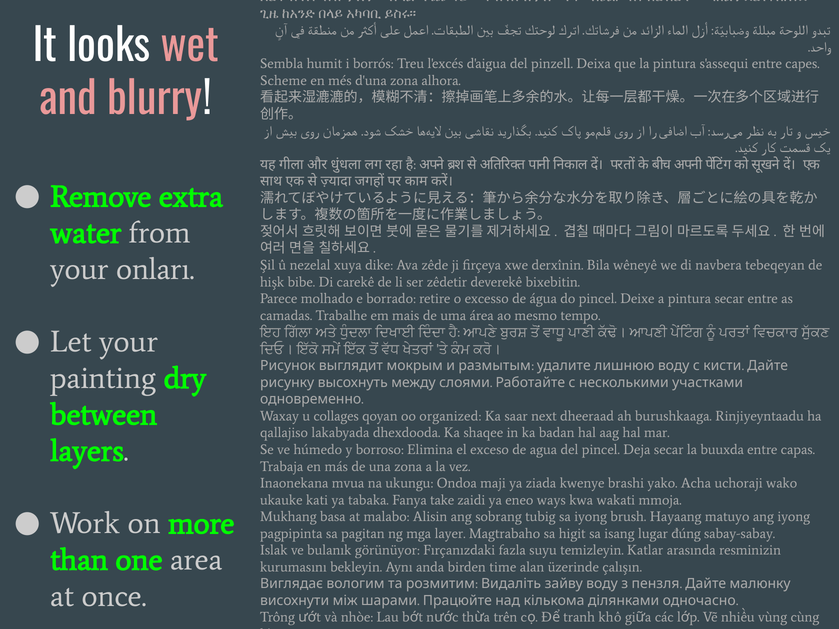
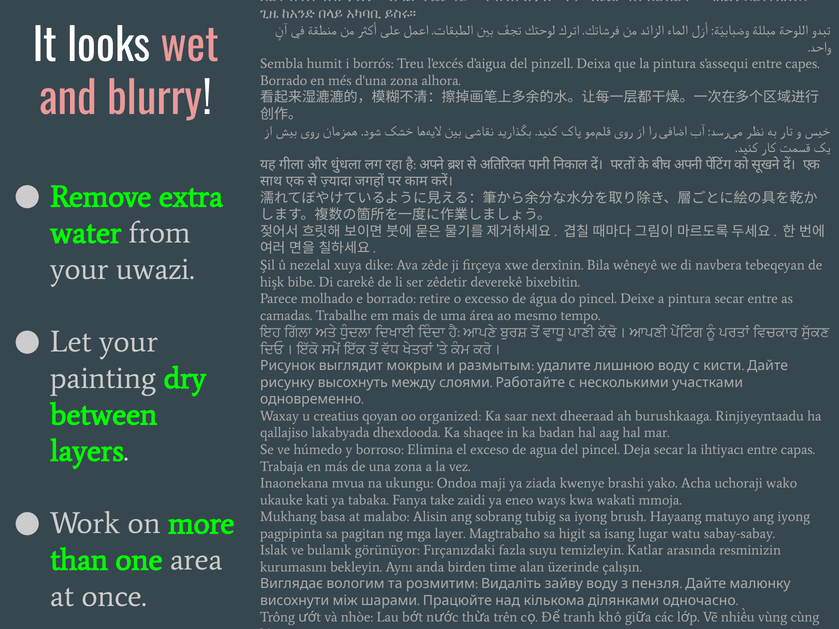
Scheme: Scheme -> Borrado (284, 81)
onları: onları -> uwazi (156, 269)
collages: collages -> creatius (336, 416)
buuxda: buuxda -> ihtiyacı (722, 450)
đúng: đúng -> watu (686, 534)
